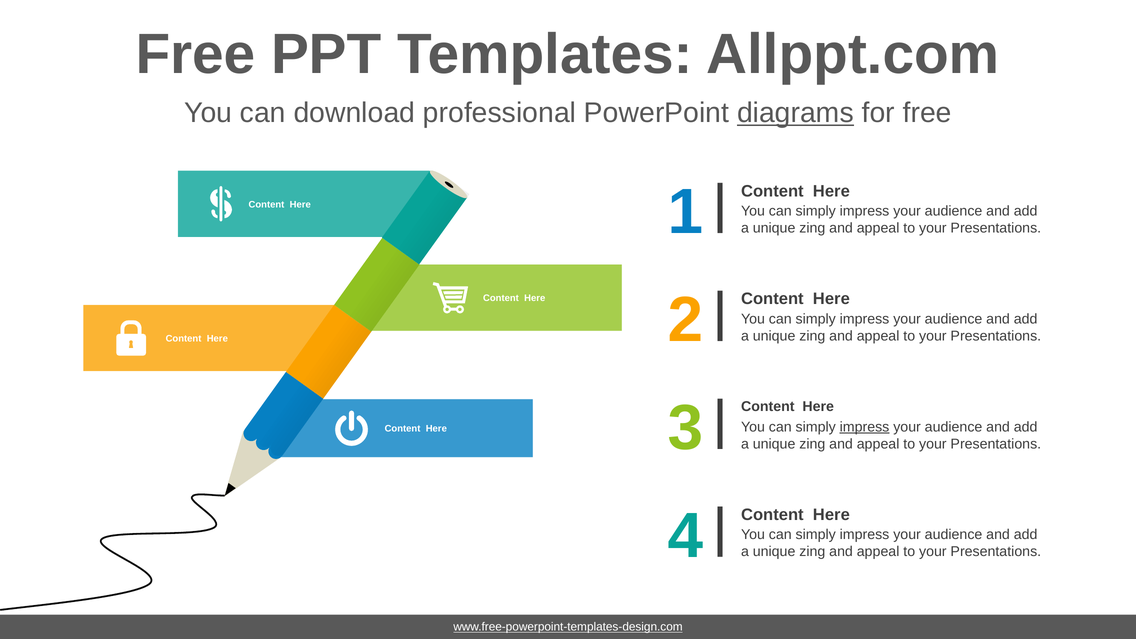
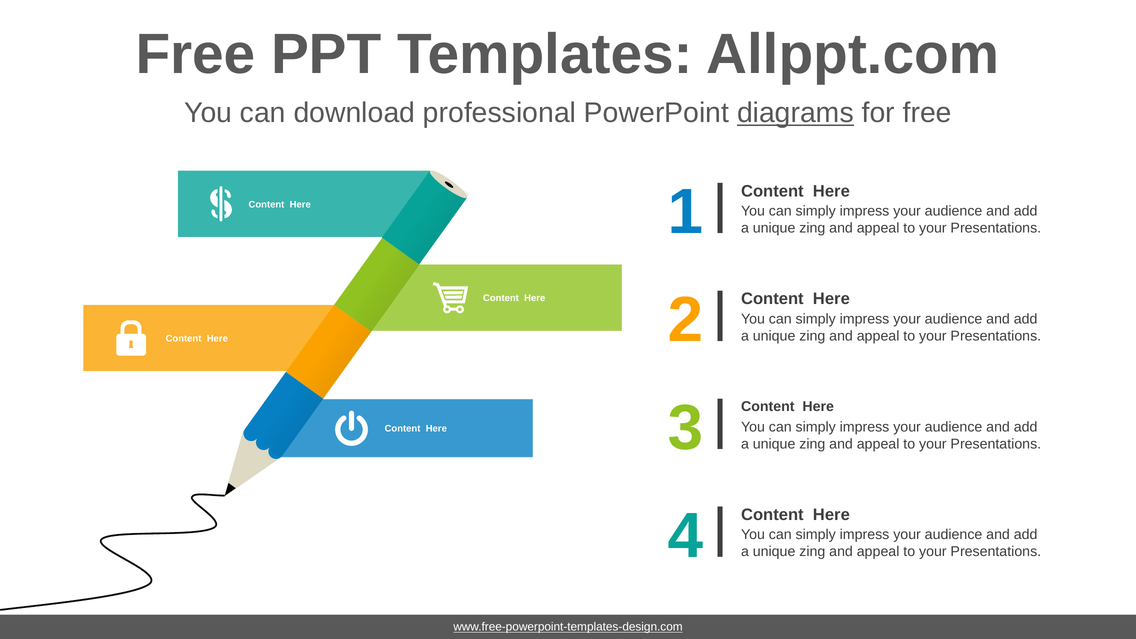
impress underline: present -> none (865, 427)
